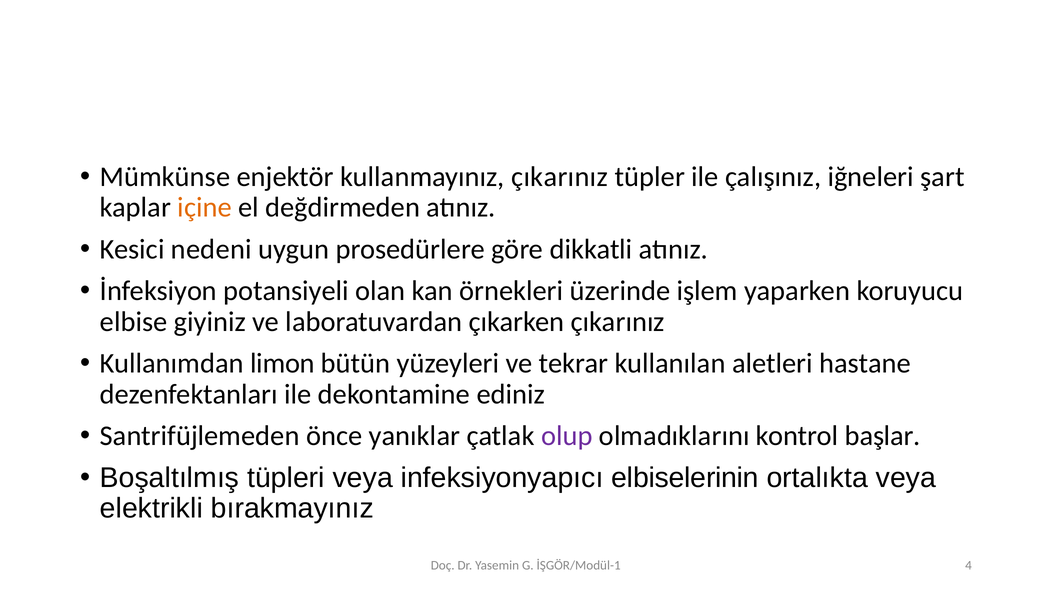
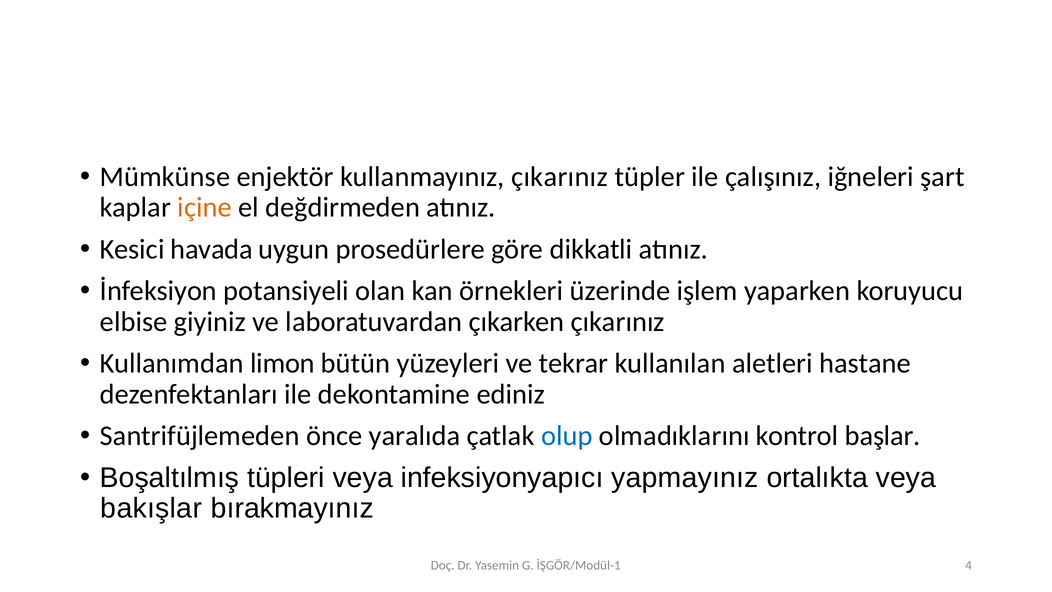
nedeni: nedeni -> havada (212, 249)
yanıklar: yanıklar -> yaralıda (414, 436)
olup colour: purple -> blue (567, 436)
elbiselerinin: elbiselerinin -> yapmayınız (685, 478)
elektrikli: elektrikli -> bakışlar (151, 508)
